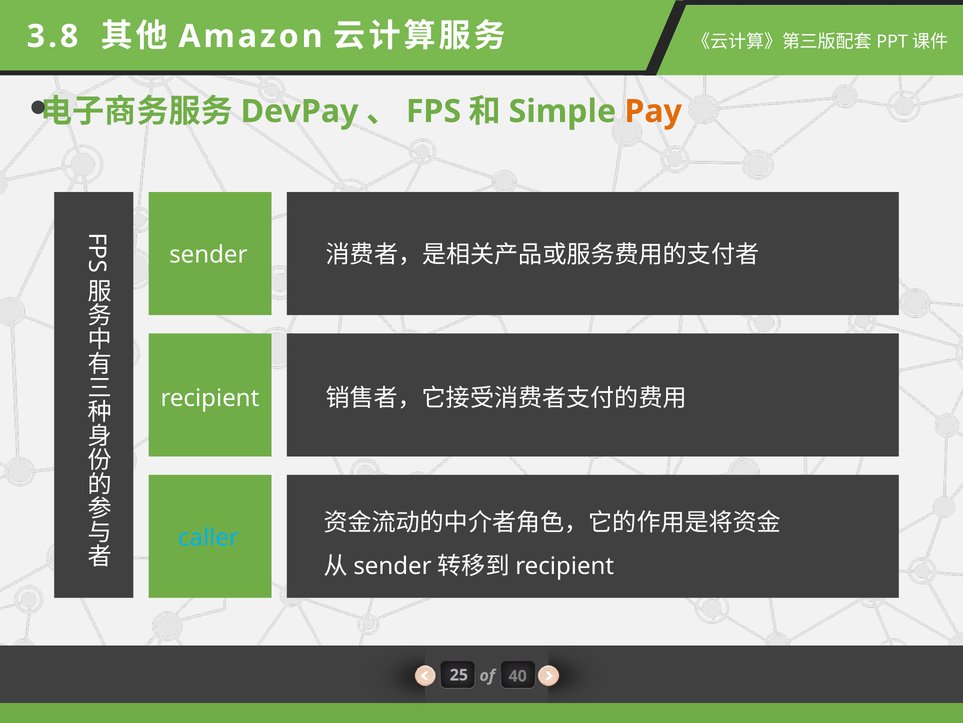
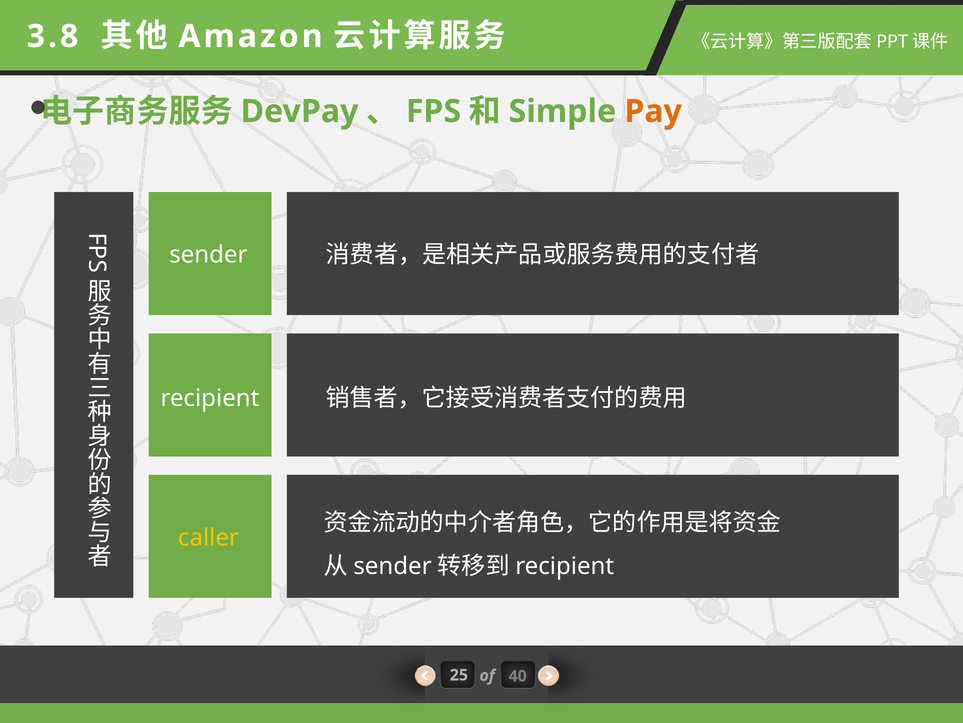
caller colour: light blue -> yellow (208, 537)
